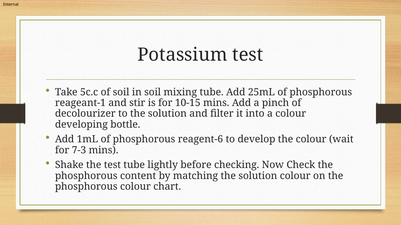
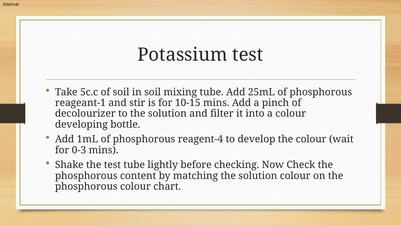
reagent-6: reagent-6 -> reagent-4 (200, 140)
7-3: 7-3 -> 0-3 (79, 150)
